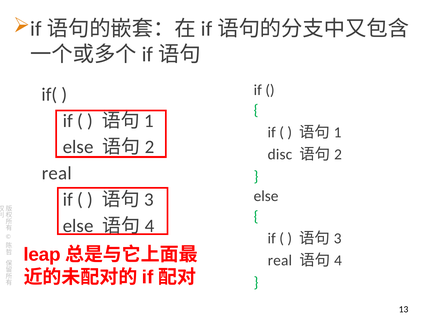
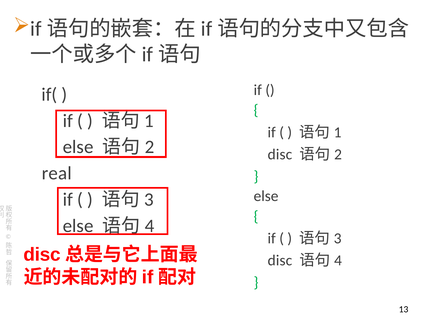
leap: leap -> disc (42, 255)
real: real -> disc (280, 261)
